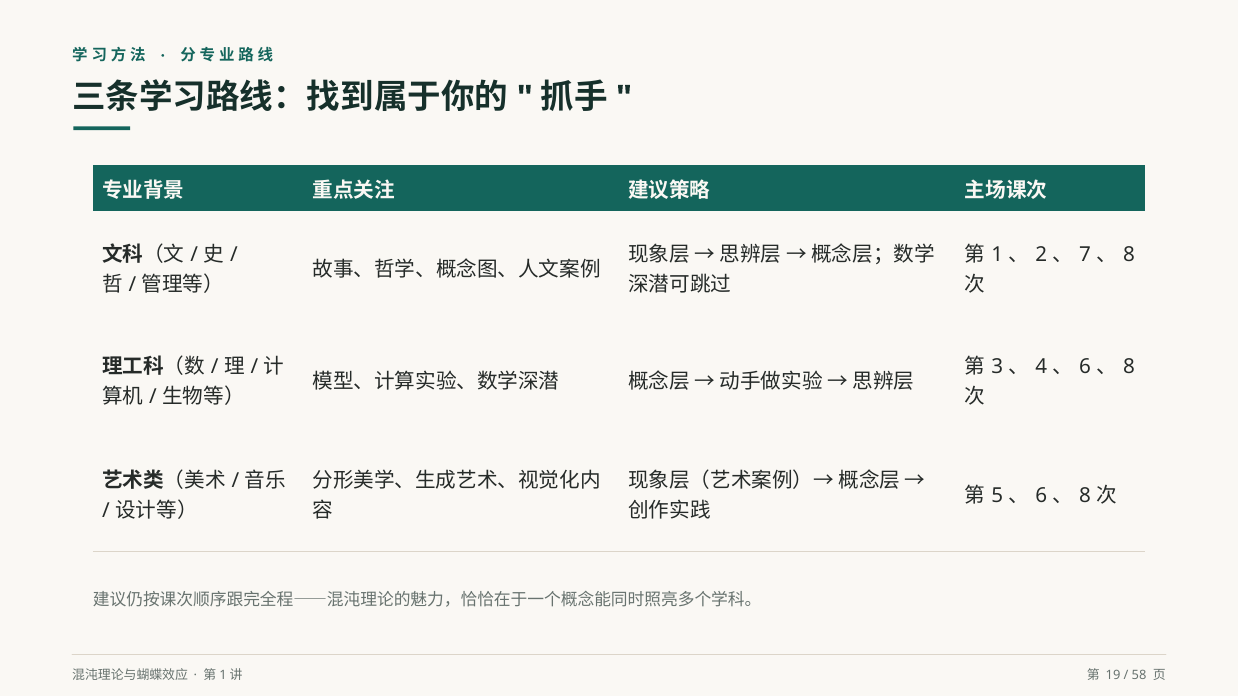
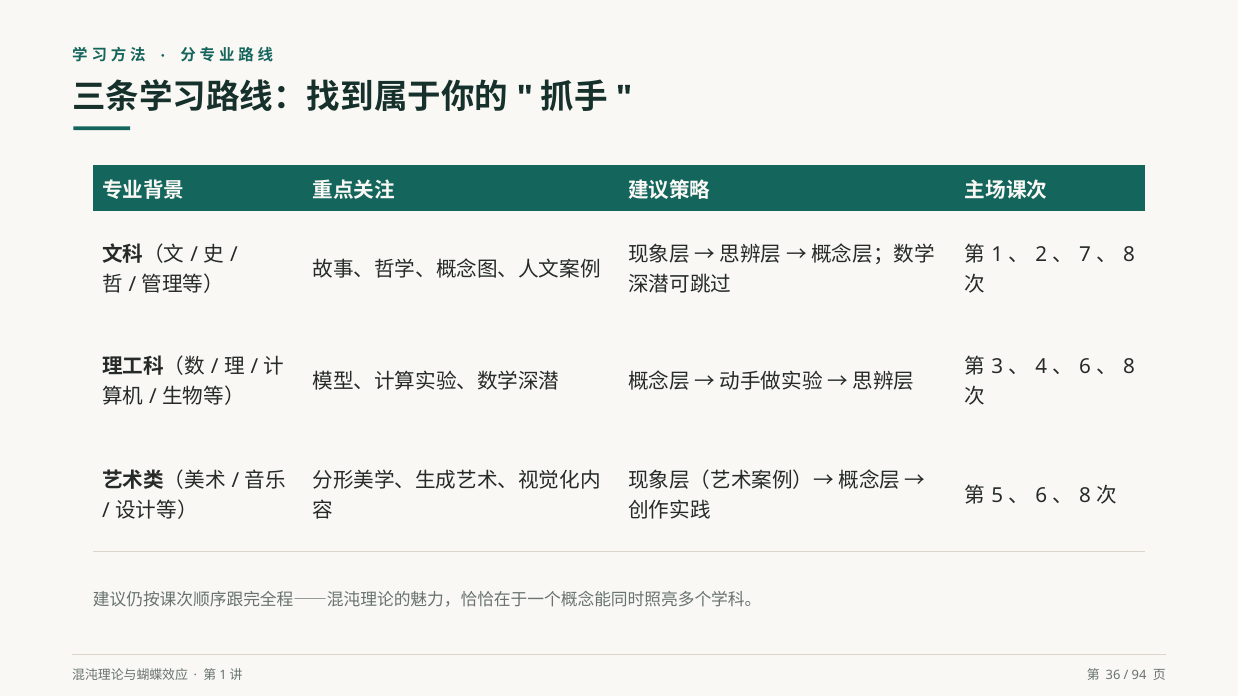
19: 19 -> 36 (1113, 676)
58: 58 -> 94 (1139, 676)
